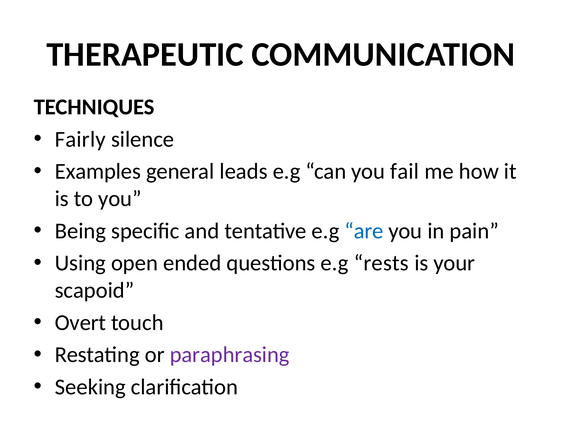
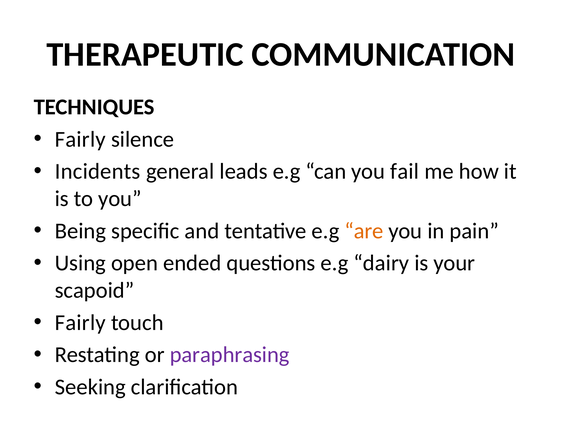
Examples: Examples -> Incidents (98, 171)
are colour: blue -> orange (364, 231)
rests: rests -> dairy (381, 263)
Overt: Overt -> Fairly (80, 322)
